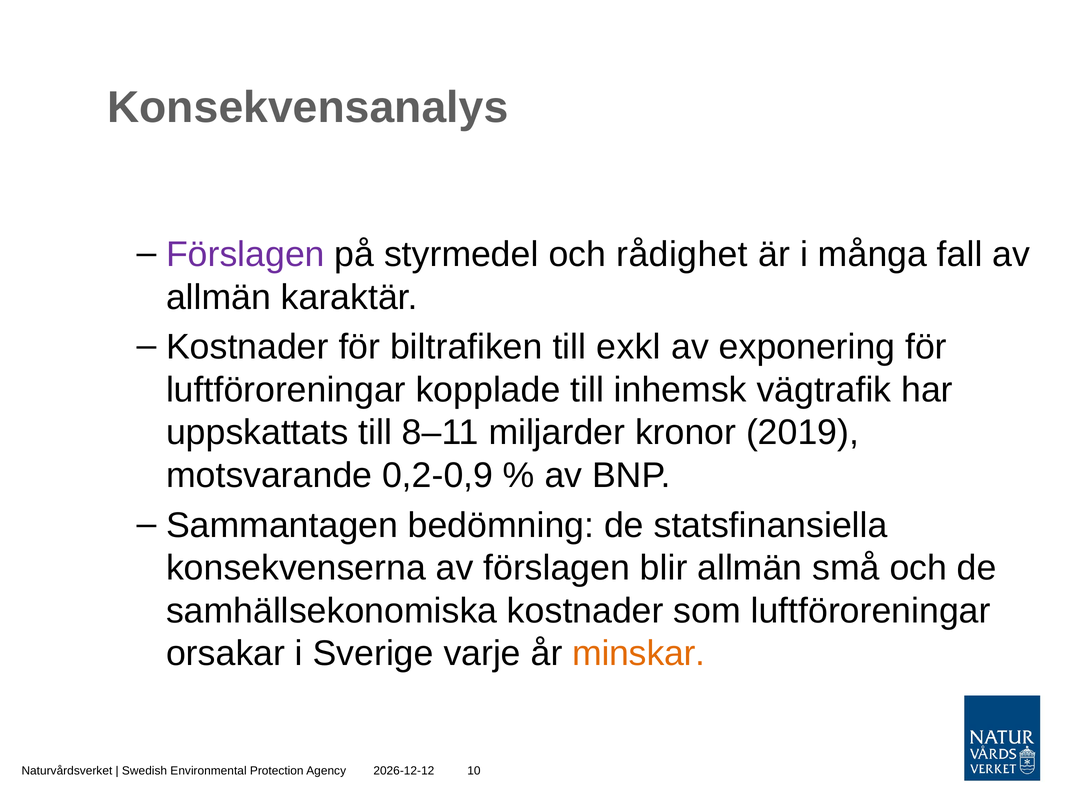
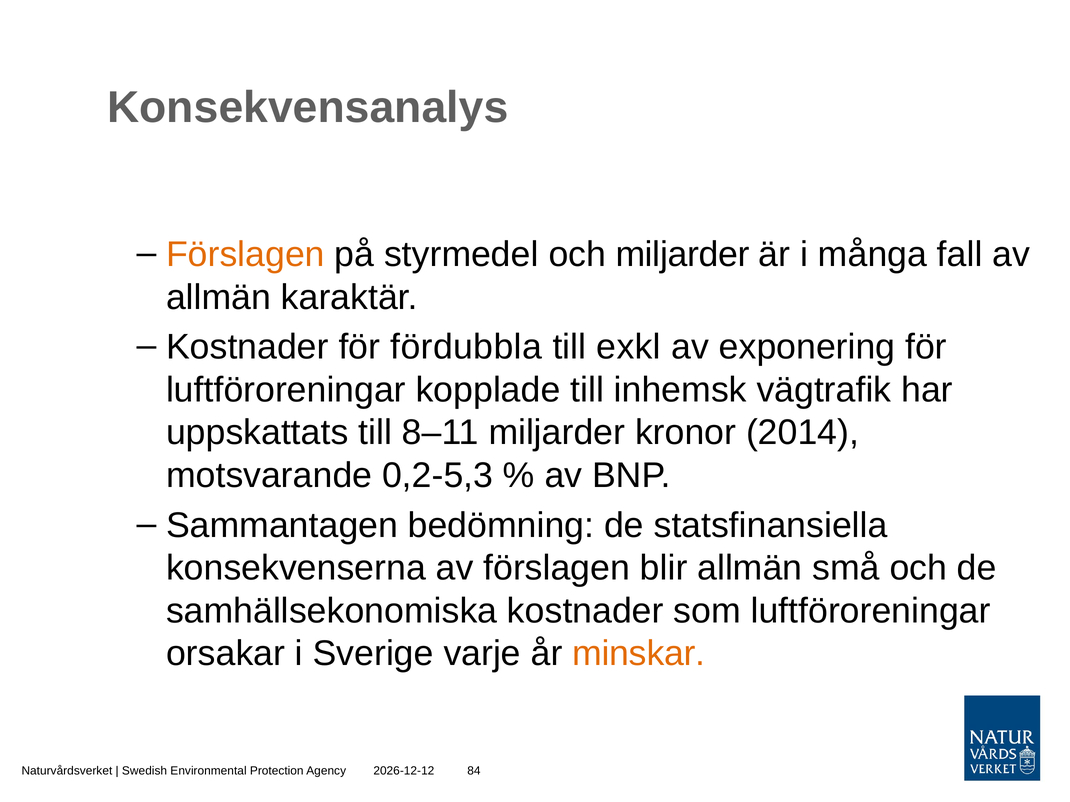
Förslagen colour: purple -> orange (245, 255)
och rådighet: rådighet -> miljarder (682, 255)
biltrafiken: biltrafiken -> fördubbla (466, 347)
2019: 2019 -> 2014 (803, 433)
0,2-0,9: 0,2-0,9 -> 0,2-5,3 (438, 476)
10: 10 -> 84 (474, 771)
